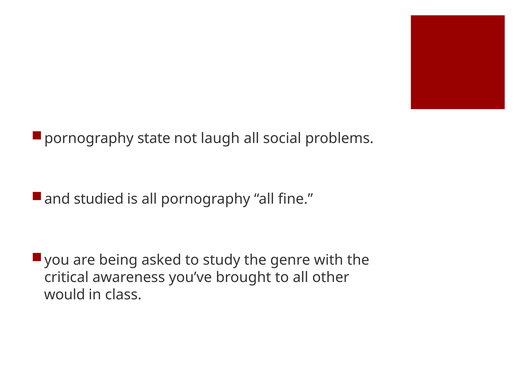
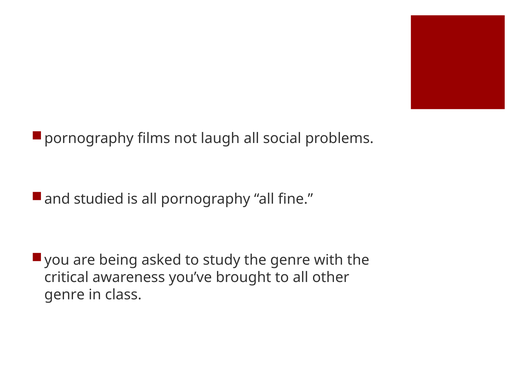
state: state -> films (154, 138)
would: would -> genre (65, 295)
